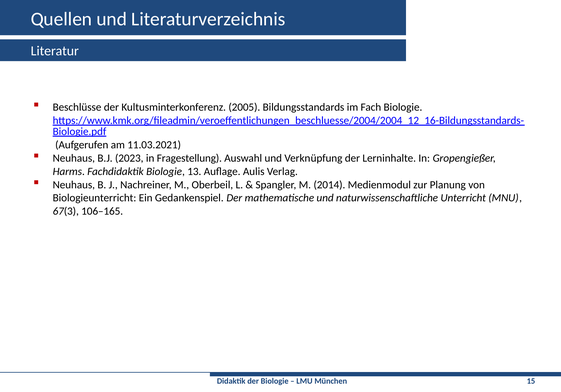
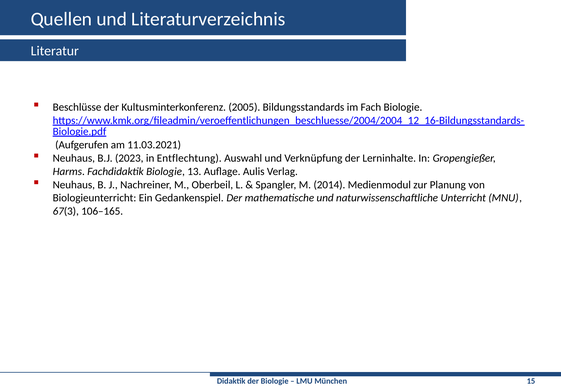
Fragestellung: Fragestellung -> Entflechtung (189, 158)
